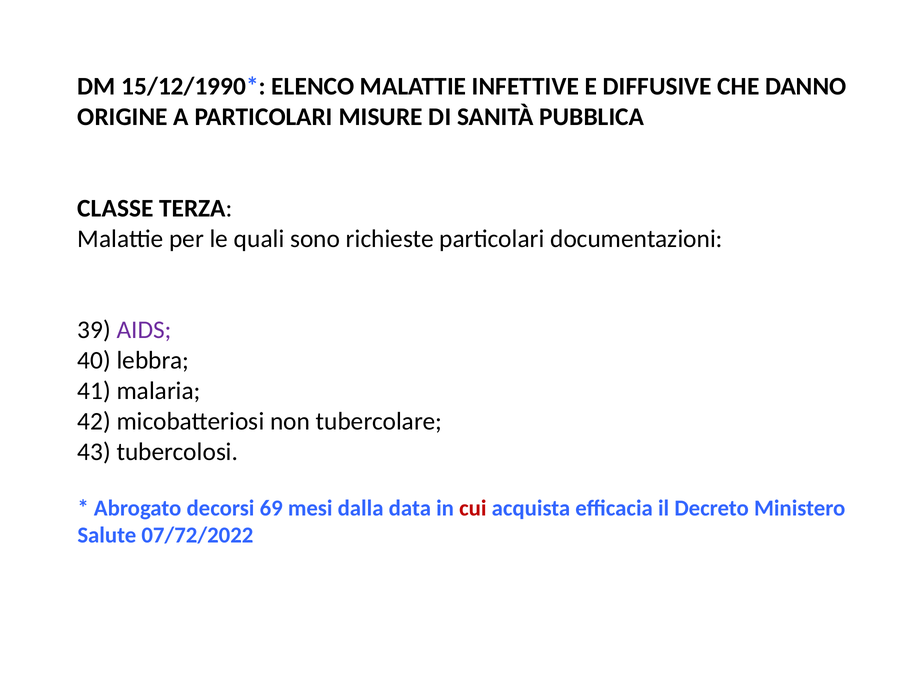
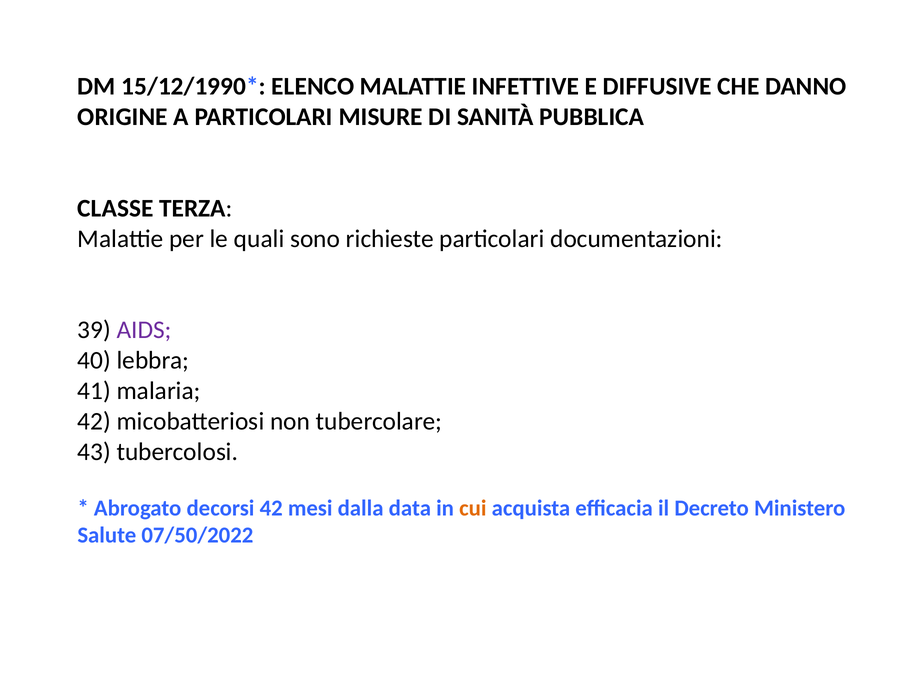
decorsi 69: 69 -> 42 (271, 508)
cui colour: red -> orange (473, 508)
07/72/2022: 07/72/2022 -> 07/50/2022 (197, 535)
